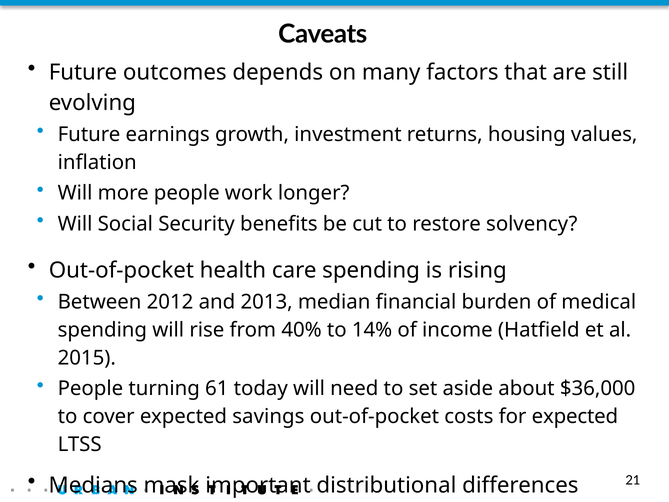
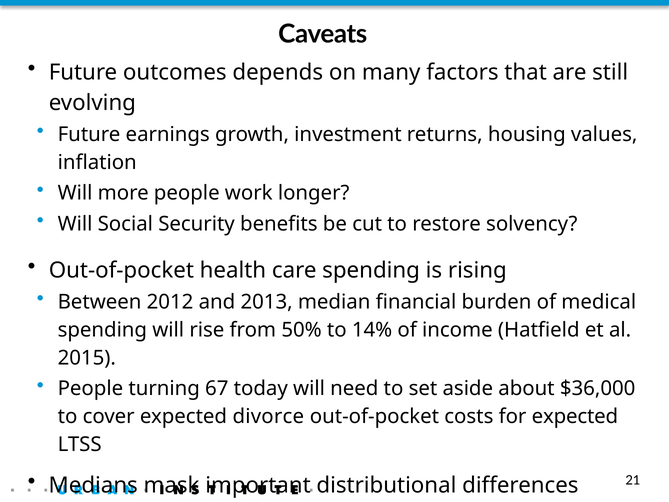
40%: 40% -> 50% (302, 330)
61: 61 -> 67 (217, 388)
savings: savings -> divorce (268, 416)
